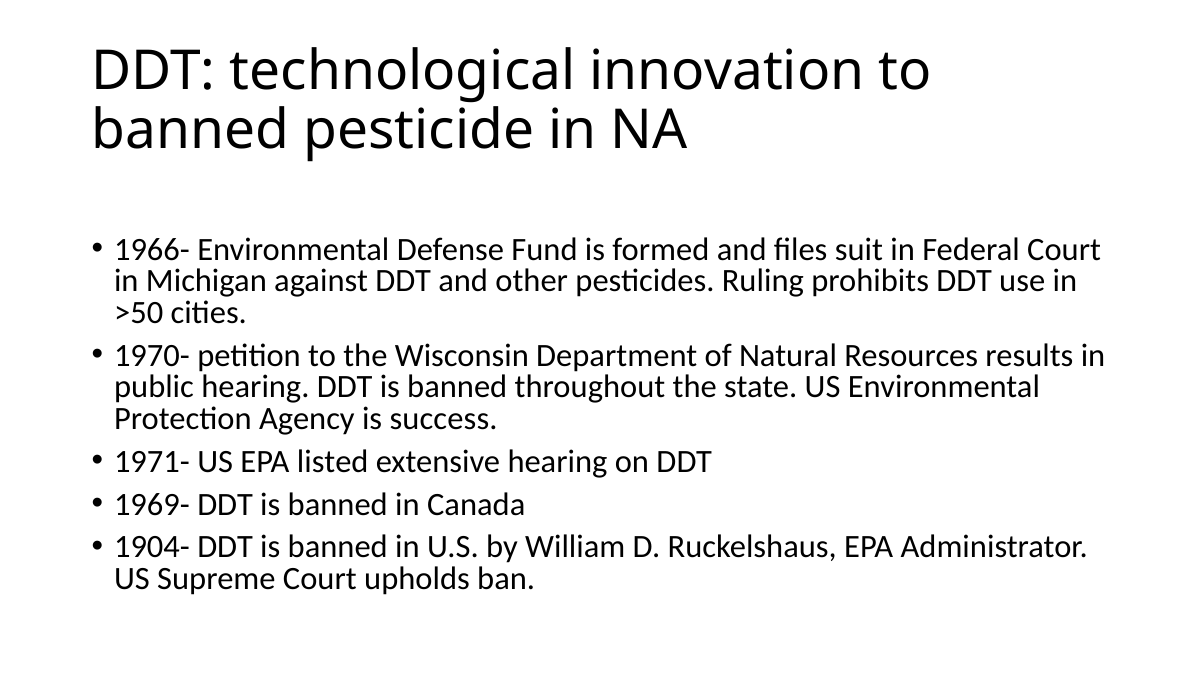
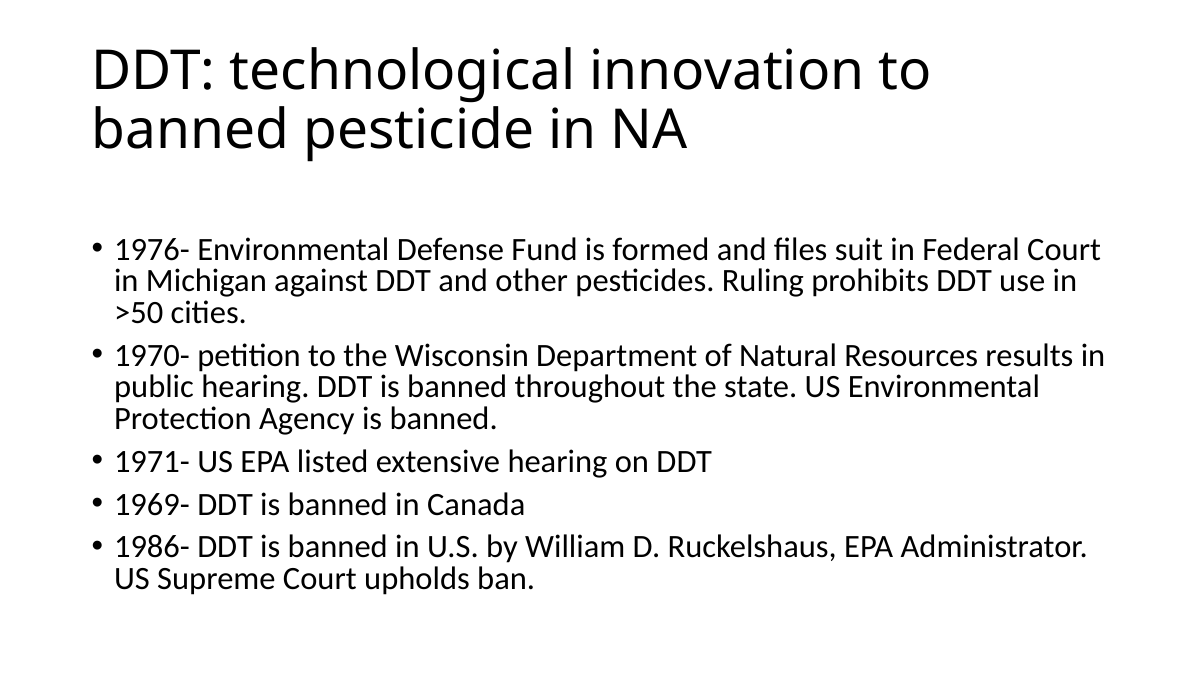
1966-: 1966- -> 1976- (152, 249)
Agency is success: success -> banned (444, 418)
1904-: 1904- -> 1986- (152, 547)
